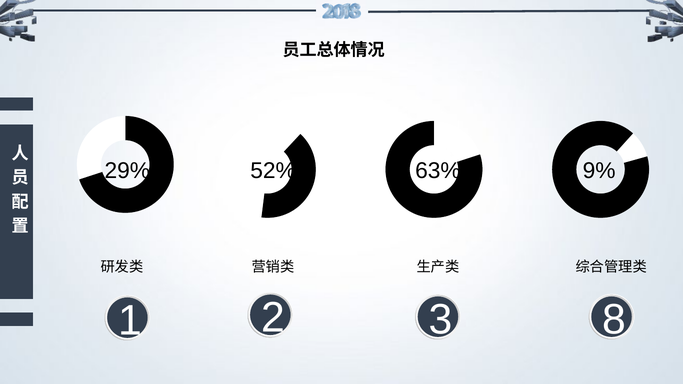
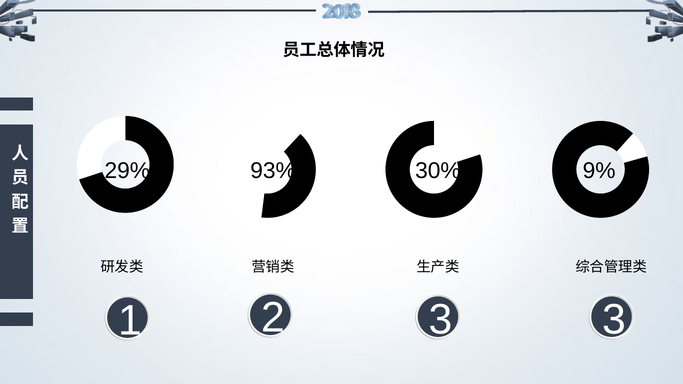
52%: 52% -> 93% (273, 171)
63%: 63% -> 30% (438, 171)
2 8: 8 -> 3 (614, 320)
